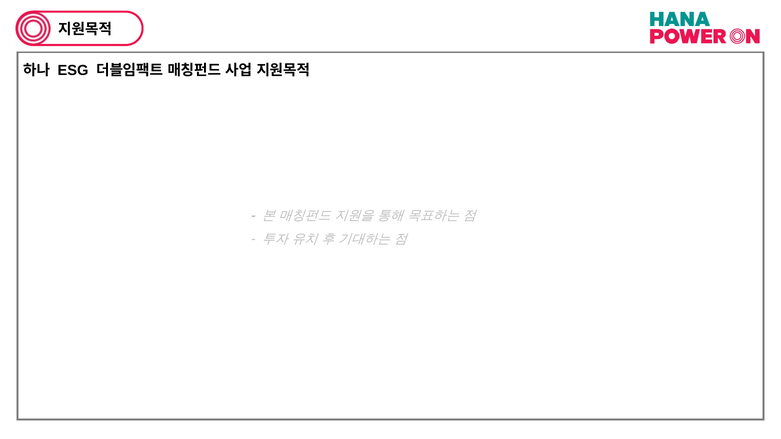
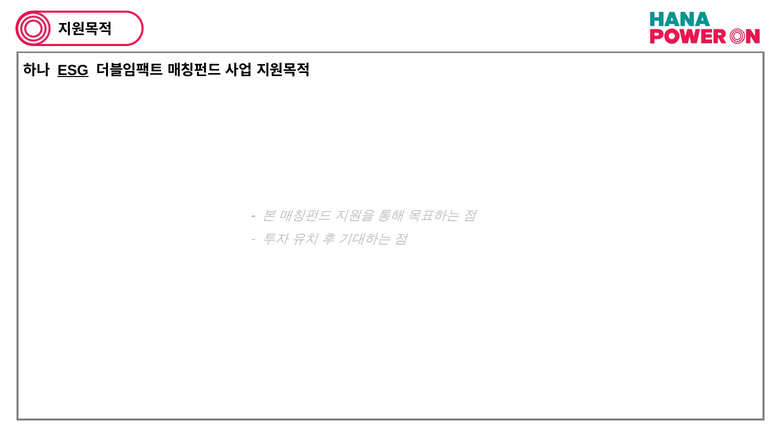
ESG underline: none -> present (73, 70)
